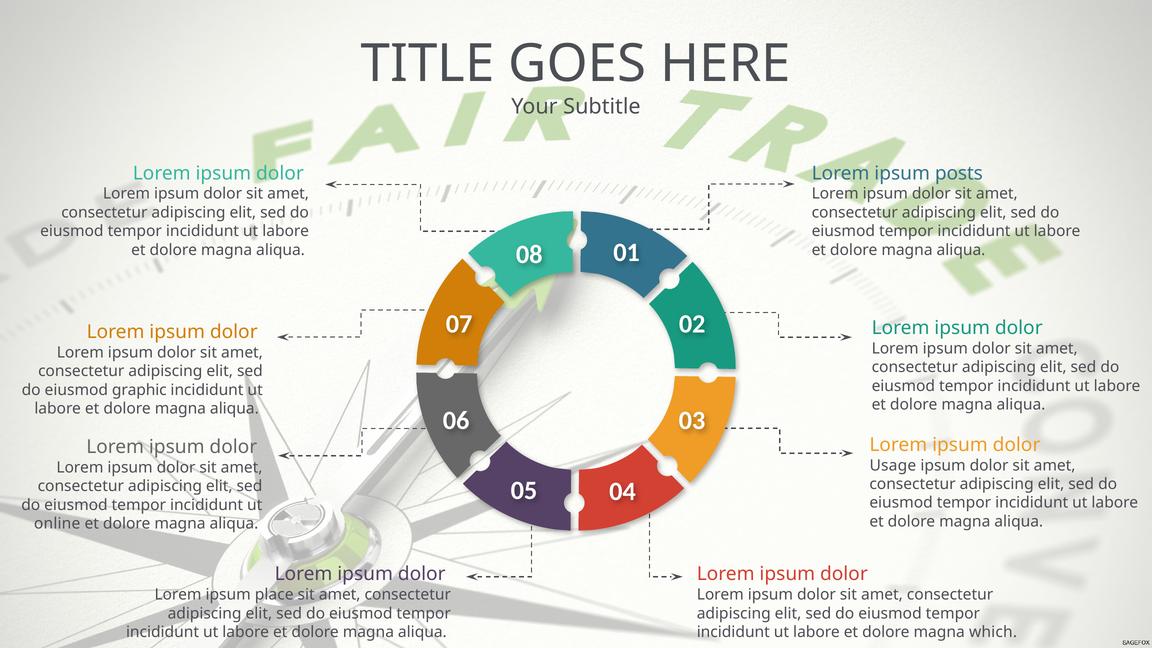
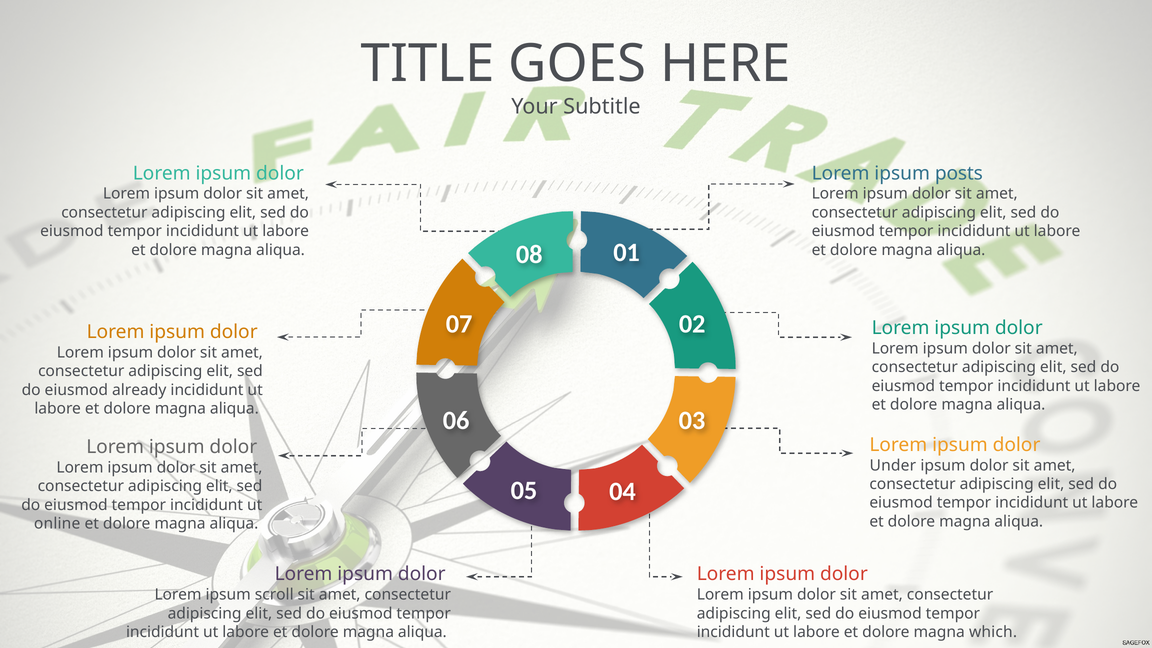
graphic: graphic -> already (139, 390)
Usage: Usage -> Under (893, 465)
place: place -> scroll (274, 595)
